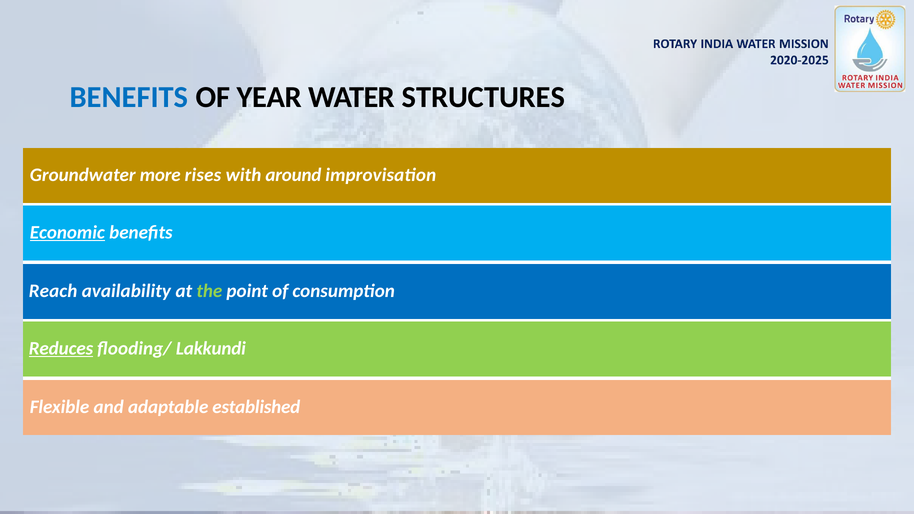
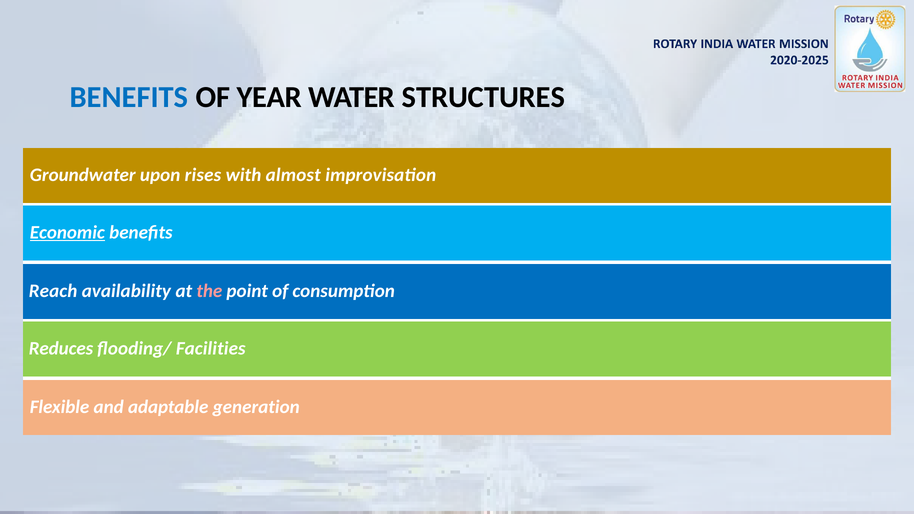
more: more -> upon (160, 175)
around: around -> almost (293, 175)
the colour: light green -> pink (209, 291)
Reduces underline: present -> none (61, 349)
Lakkundi: Lakkundi -> Facilities (211, 349)
established: established -> generation (256, 407)
